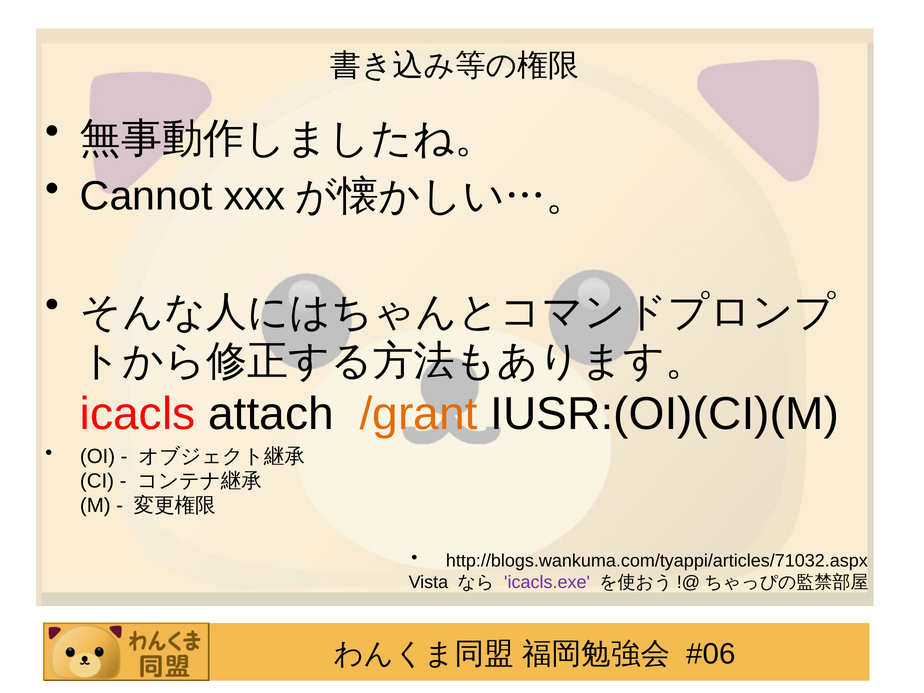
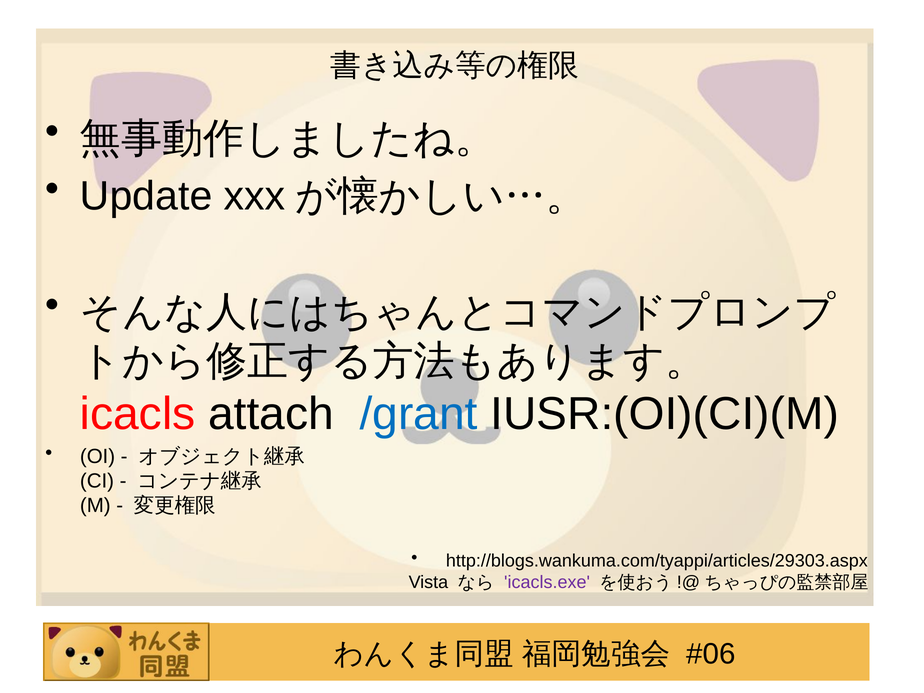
Cannot: Cannot -> Update (146, 196)
/grant colour: orange -> blue (419, 414)
http://blogs.wankuma.com/tyappi/articles/71032.aspx: http://blogs.wankuma.com/tyappi/articles/71032.aspx -> http://blogs.wankuma.com/tyappi/articles/29303.aspx (657, 561)
